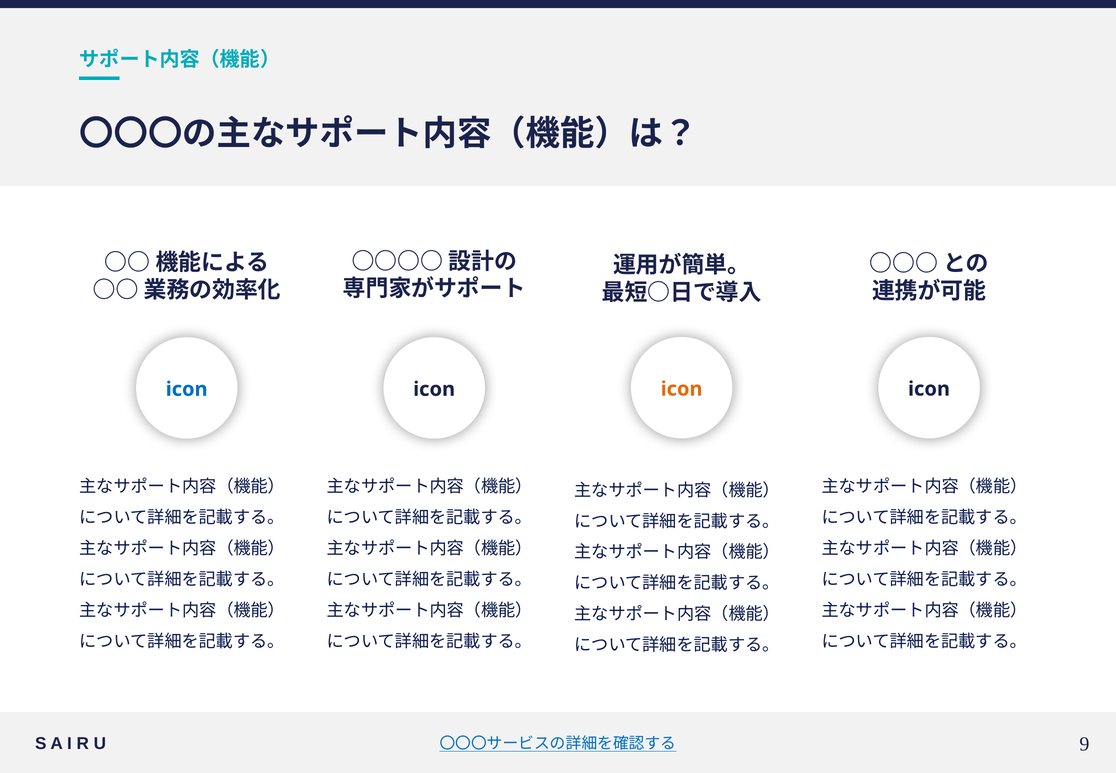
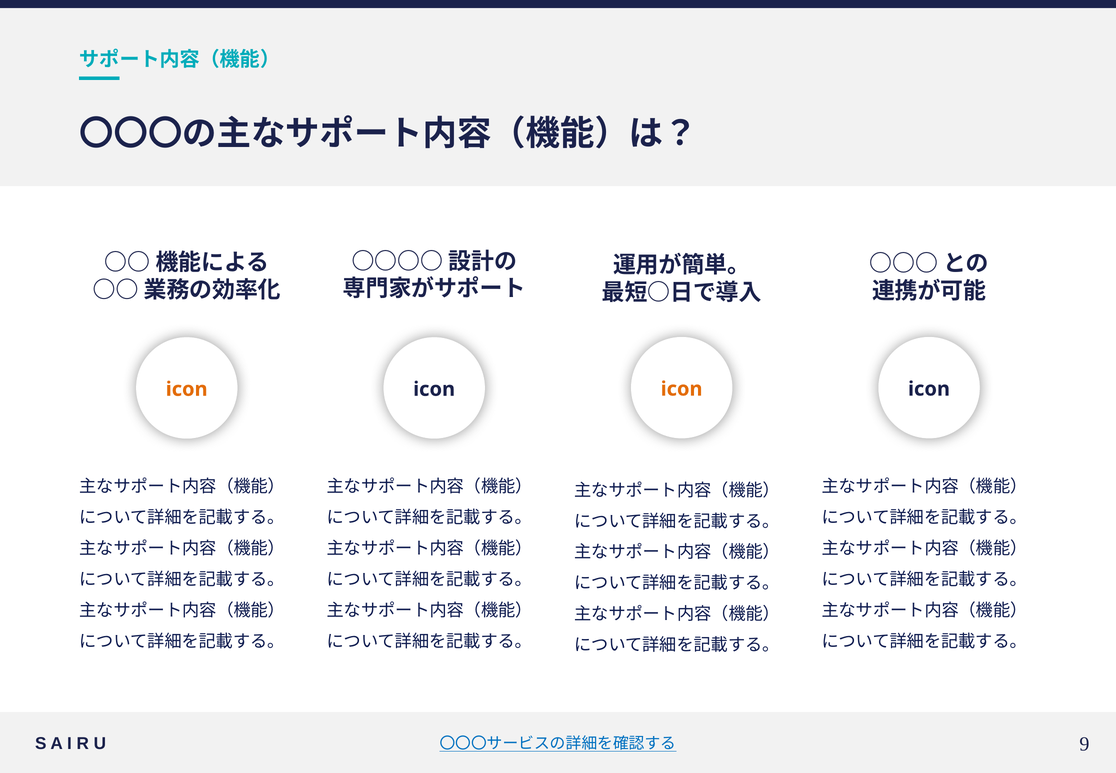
icon colour: blue -> orange (187, 389)
